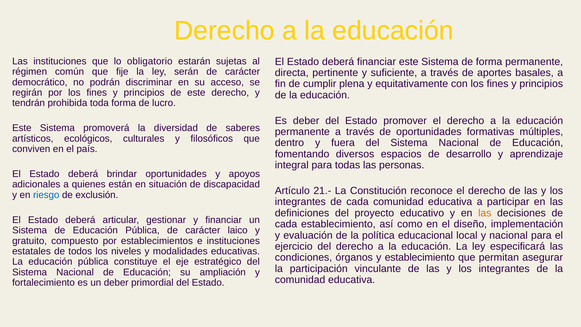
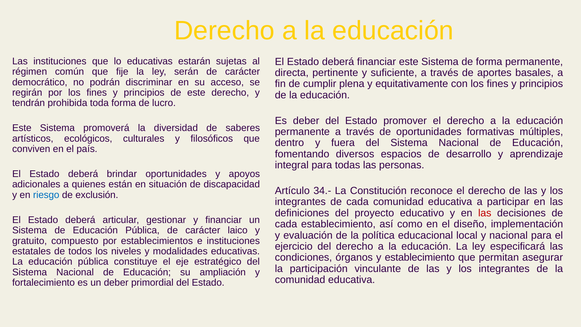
lo obligatorio: obligatorio -> educativas (150, 61)
21.-: 21.- -> 34.- (322, 191)
las colour: orange -> red (485, 213)
